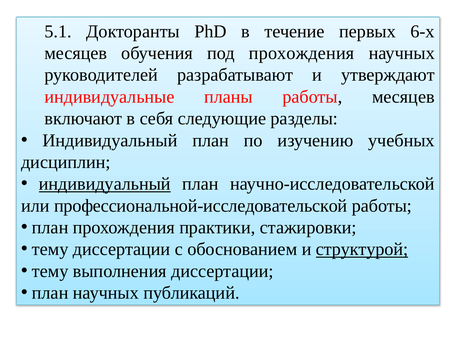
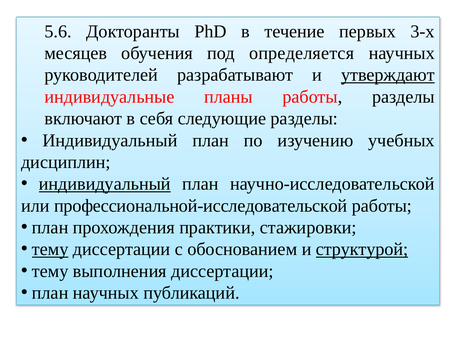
5.1: 5.1 -> 5.6 (58, 31)
6-х: 6-х -> 3-х (423, 31)
под прохождения: прохождения -> определяется (302, 53)
утверждают underline: none -> present (388, 75)
работы месяцев: месяцев -> разделы (403, 97)
тему underline: none -> present (50, 249)
